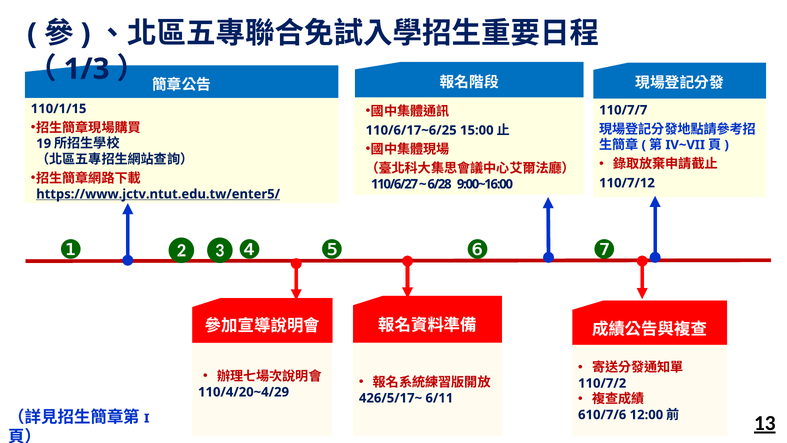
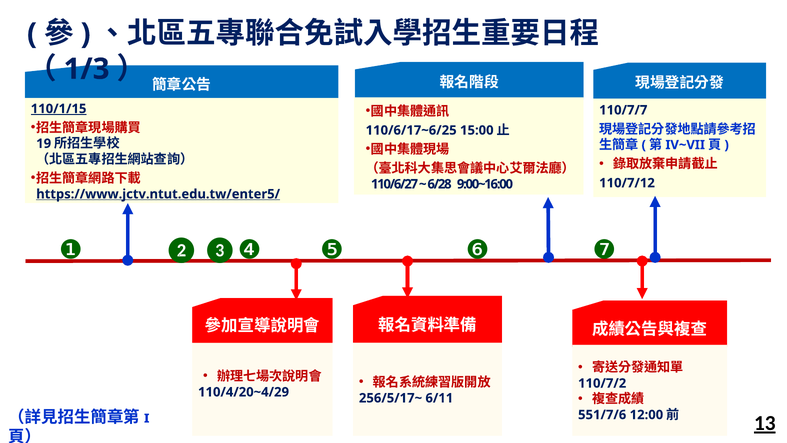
110/1/15 underline: none -> present (59, 109)
426/5/17~: 426/5/17~ -> 256/5/17~ (391, 398)
610/7/6: 610/7/6 -> 551/7/6 (602, 415)
